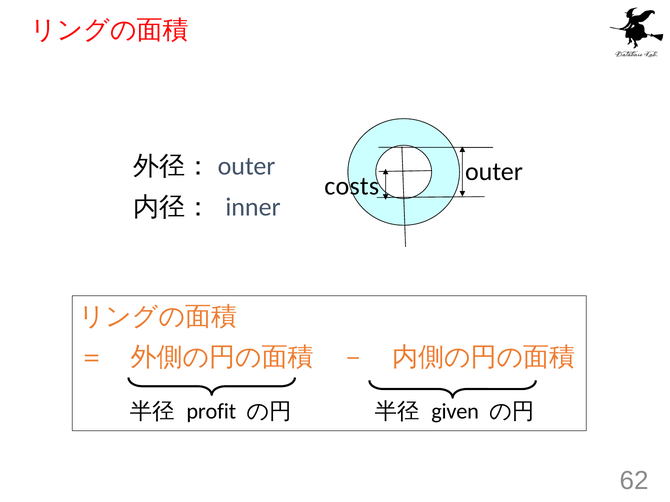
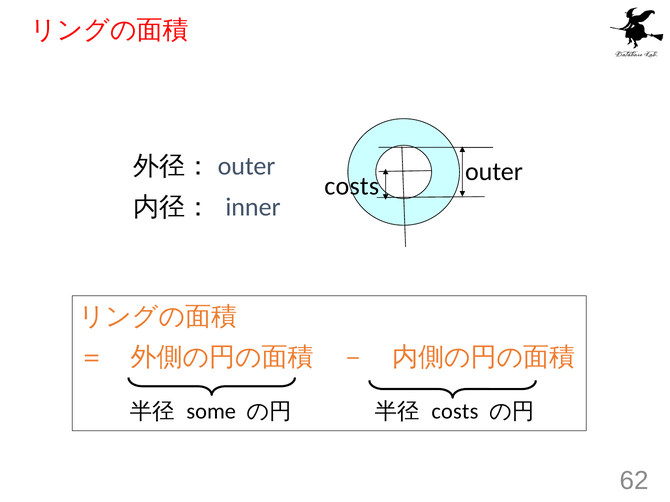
profit: profit -> some (211, 412)
given: given -> costs (455, 412)
